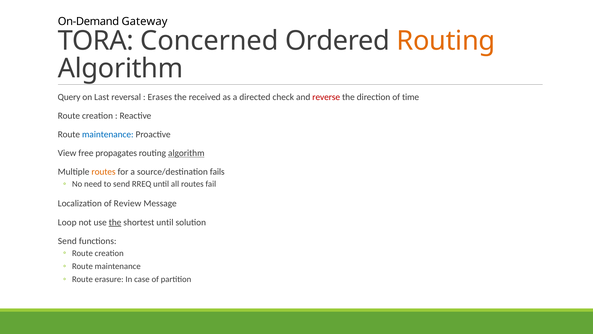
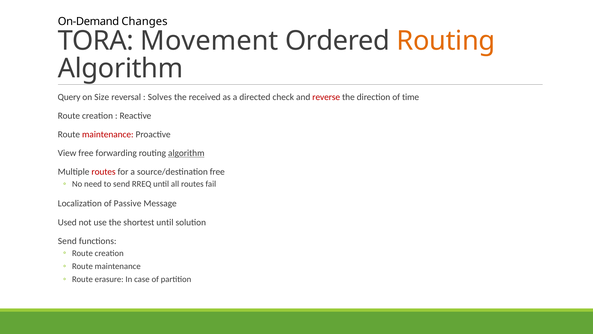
Gateway: Gateway -> Changes (144, 22)
Concerned: Concerned -> Movement (209, 41)
Last: Last -> Size (102, 97)
Erases: Erases -> Solves (160, 97)
maintenance colour: blue -> red (108, 134)
propagates: propagates -> forwarding (116, 153)
routes colour: orange -> red (104, 172)
source/destination fails: fails -> free (217, 172)
Review: Review -> Passive (128, 203)
Loop: Loop -> Used (67, 222)
the underline: present -> none (115, 222)
